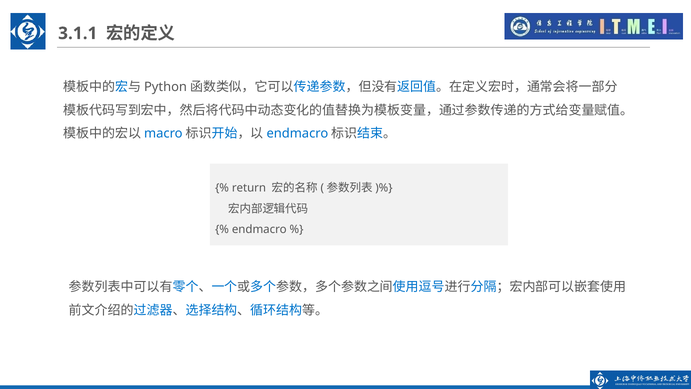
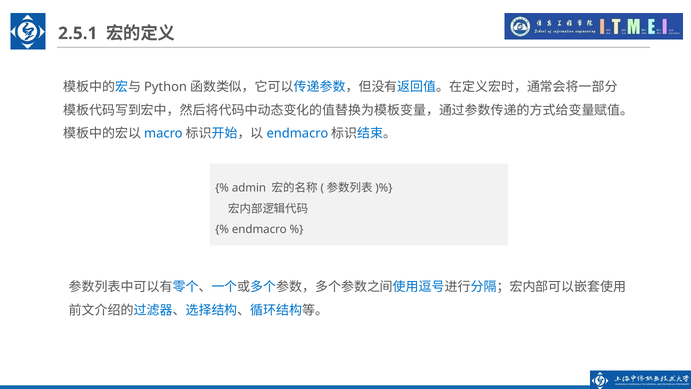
3.1.1: 3.1.1 -> 2.5.1 (78, 33)
return: return -> admin (249, 188)
